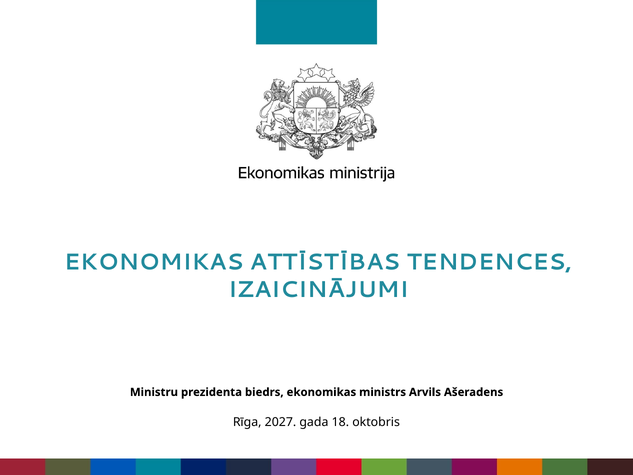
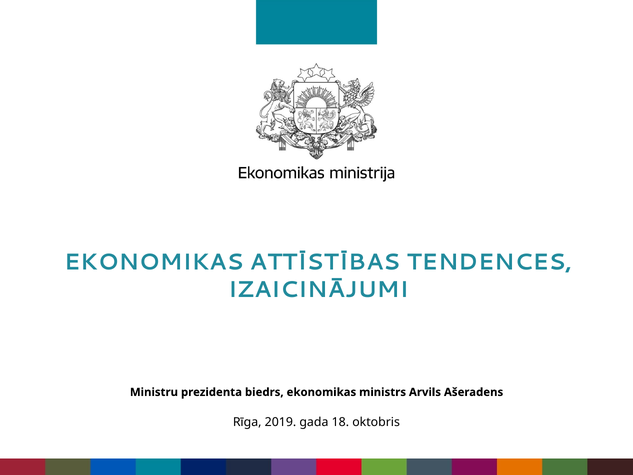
2027: 2027 -> 2019 (280, 422)
